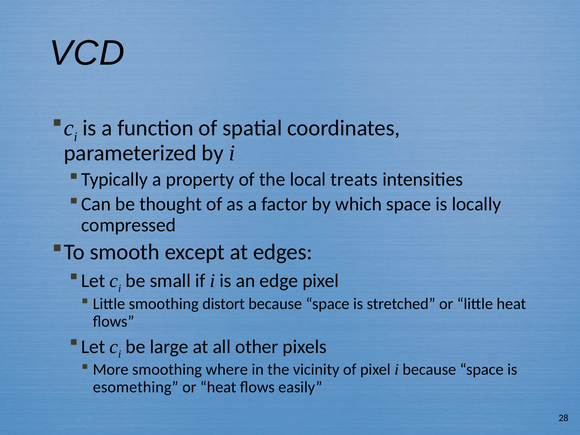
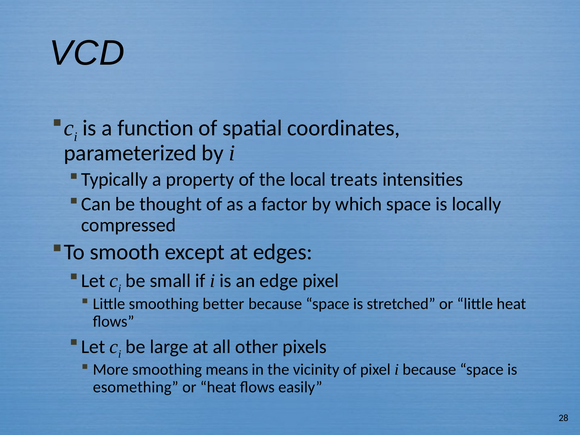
distort: distort -> better (223, 304)
where: where -> means (227, 370)
